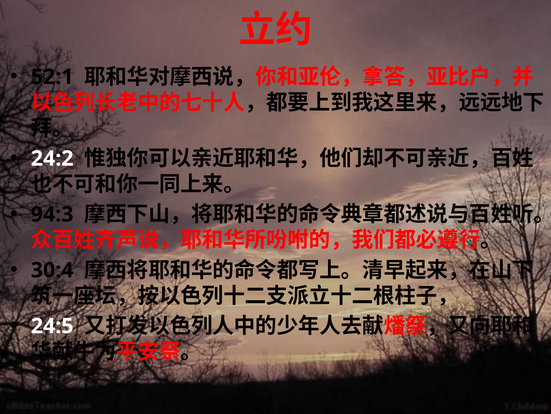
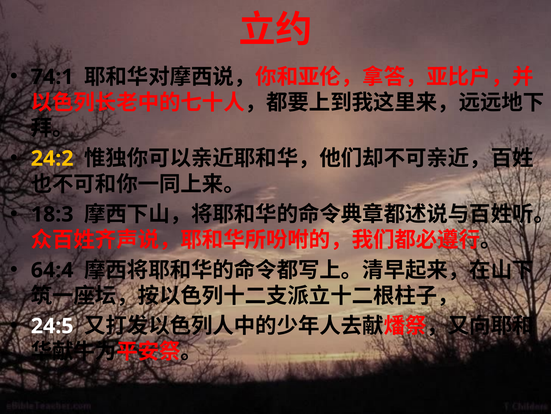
52:1: 52:1 -> 74:1 (52, 77)
24:2 colour: white -> yellow (52, 158)
94:3: 94:3 -> 18:3 (52, 214)
30:4: 30:4 -> 64:4 (52, 270)
